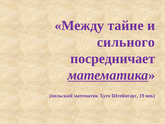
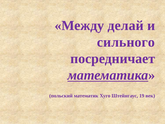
тайне: тайне -> делай (126, 25)
